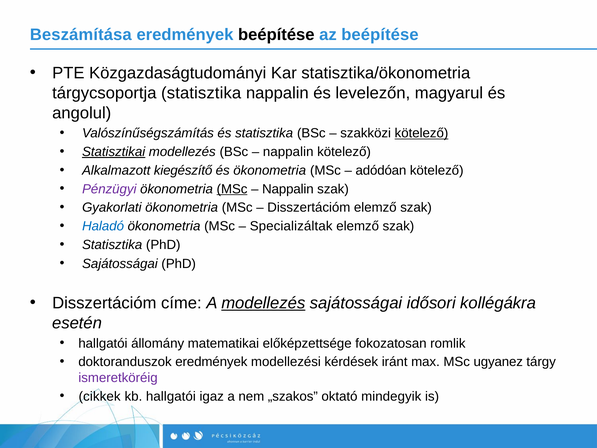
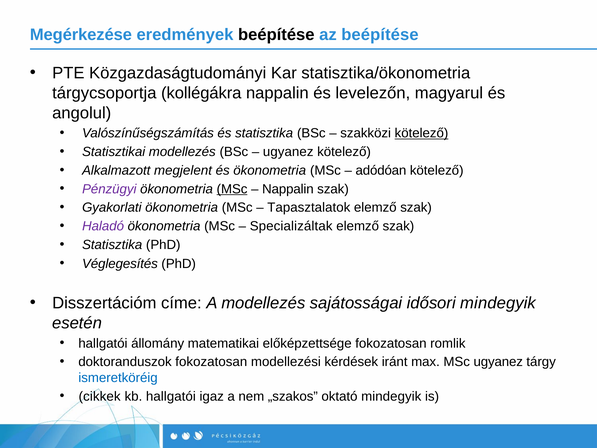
Beszámítása: Beszámítása -> Megérkezése (81, 35)
tárgycsoportja statisztika: statisztika -> kollégákra (201, 93)
Statisztikai underline: present -> none (114, 152)
nappalin: nappalin -> ugyanez (288, 152)
kiegészítő: kiegészítő -> megjelent (183, 170)
Disszertációm: Disszertációm -> Tapasztalatok (309, 207)
Haladó colour: blue -> purple (103, 226)
Sajátosságai: Sajátosságai -> Véglegesítés (120, 264)
modellezés underline: present -> none (263, 303)
idősori kollégákra: kollégákra -> mindegyik (498, 303)
doktoranduszok eredmények: eredmények -> fokozatosan (211, 362)
ismeretköréig colour: purple -> blue (118, 378)
